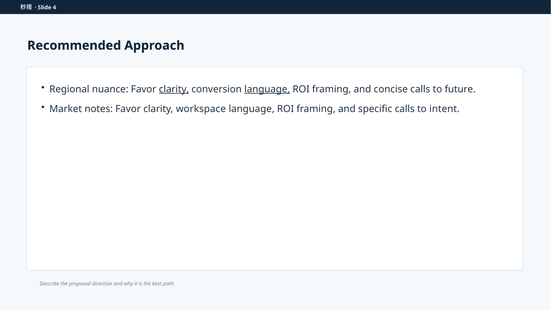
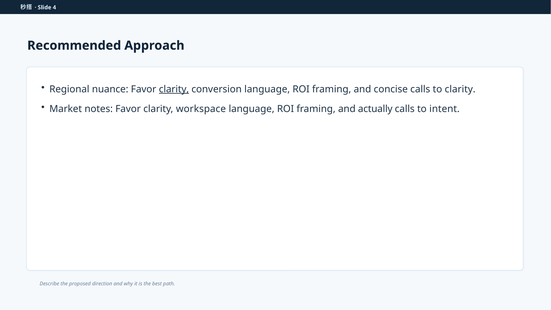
language underline: present -> none (267, 89)
to future: future -> clarity (460, 89)
specific: specific -> actually (375, 109)
